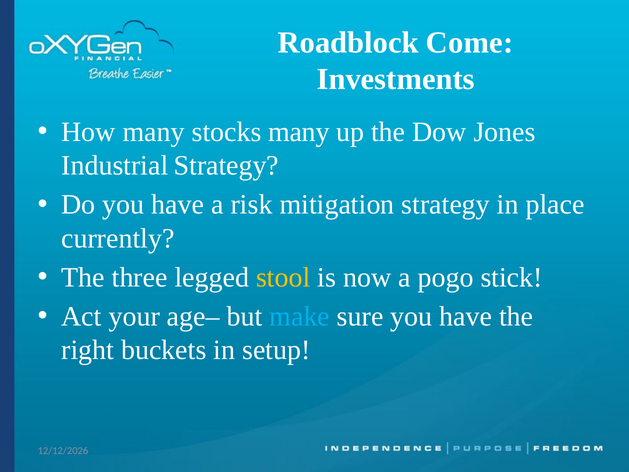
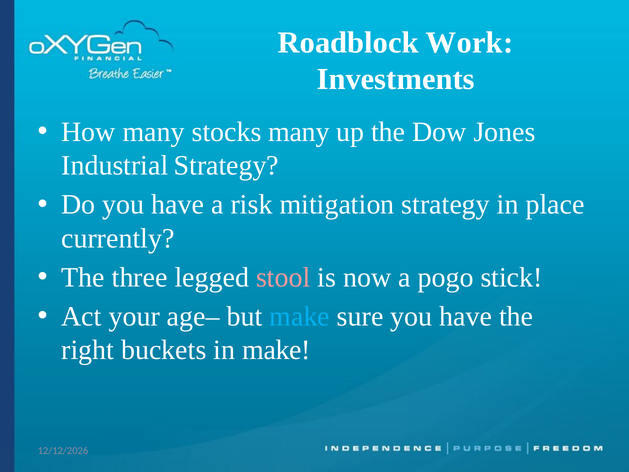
Come: Come -> Work (470, 43)
stool colour: yellow -> pink (283, 277)
in setup: setup -> make (276, 350)
